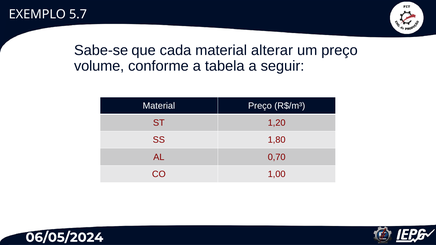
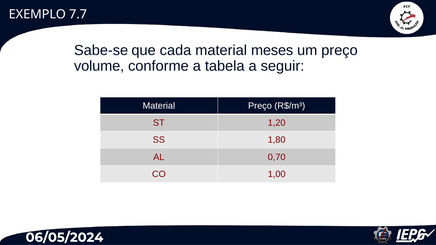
5.7: 5.7 -> 7.7 (78, 14)
alterar: alterar -> meses (272, 50)
